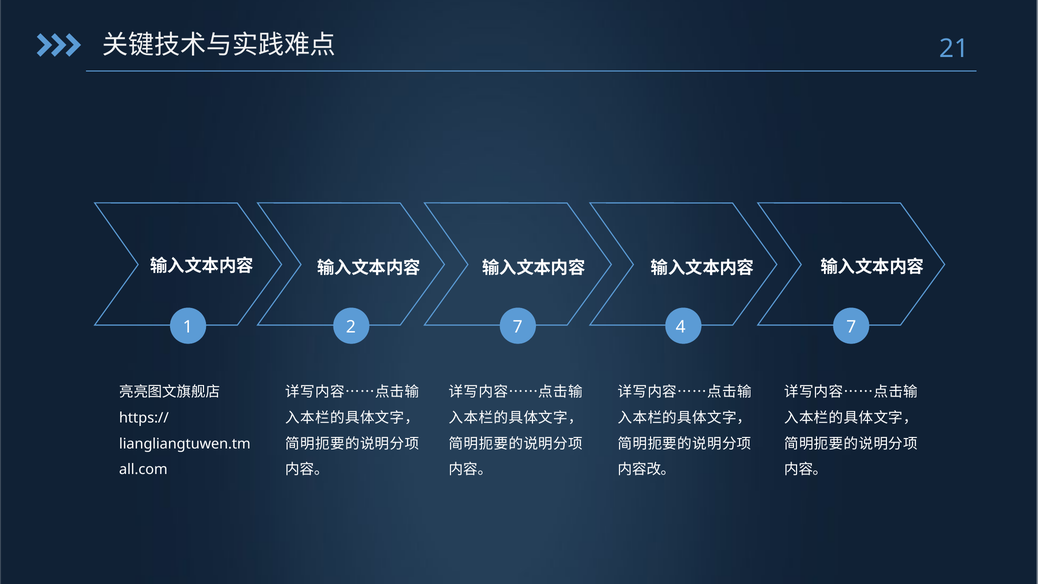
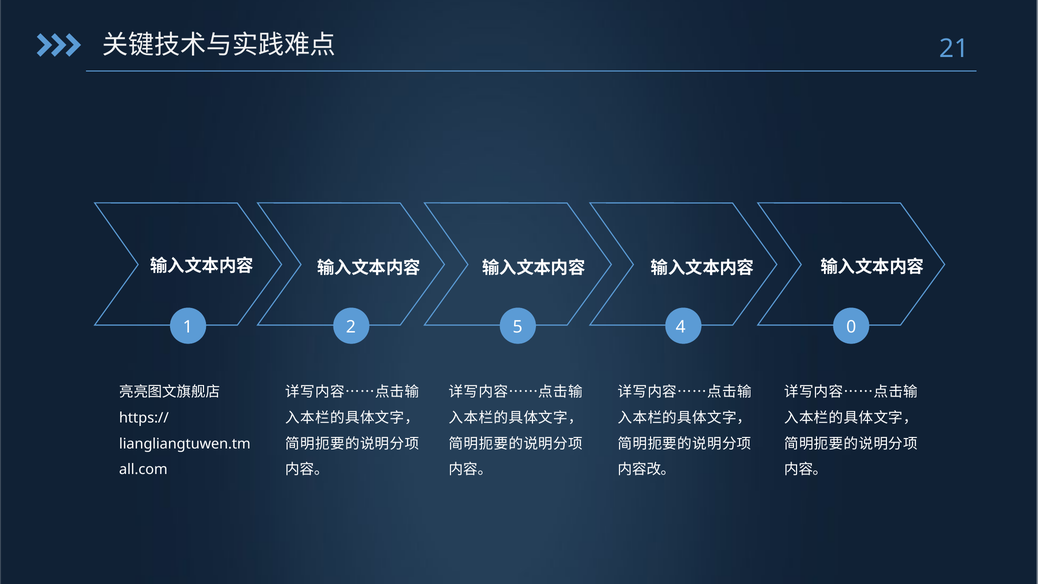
2 7: 7 -> 5 (518, 327)
4 7: 7 -> 0 (851, 327)
